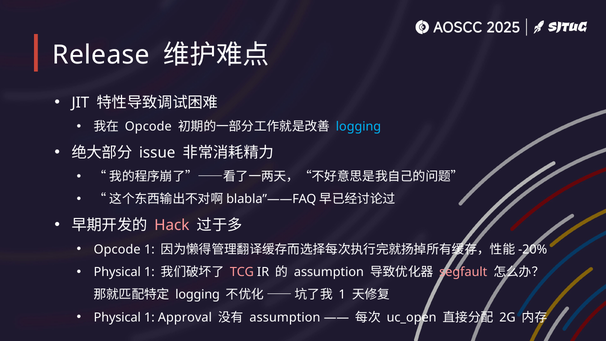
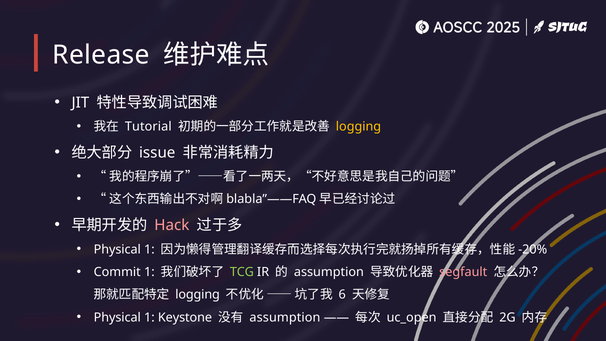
Opcode: Opcode -> Tutorial (148, 127)
logging colour: light blue -> yellow (358, 127)
Opcode: Opcode -> Physical (117, 249)
Physical: Physical -> Commit (117, 272)
TCG colour: pink -> light green (242, 272)
1: 1 -> 6 (342, 295)
Approval: Approval -> Keystone (185, 317)
